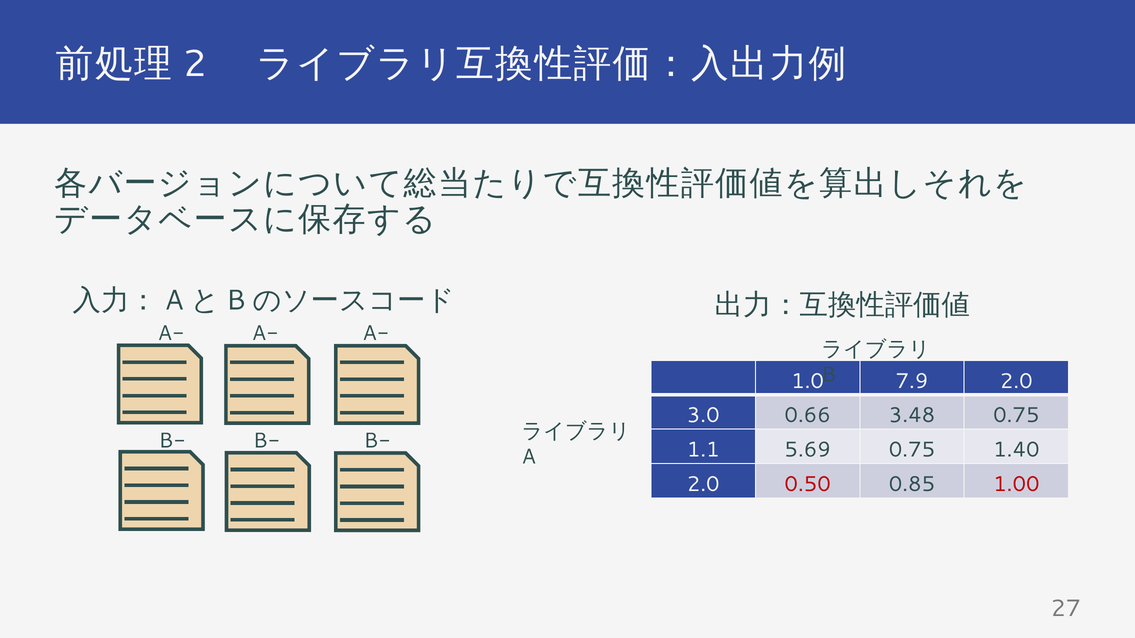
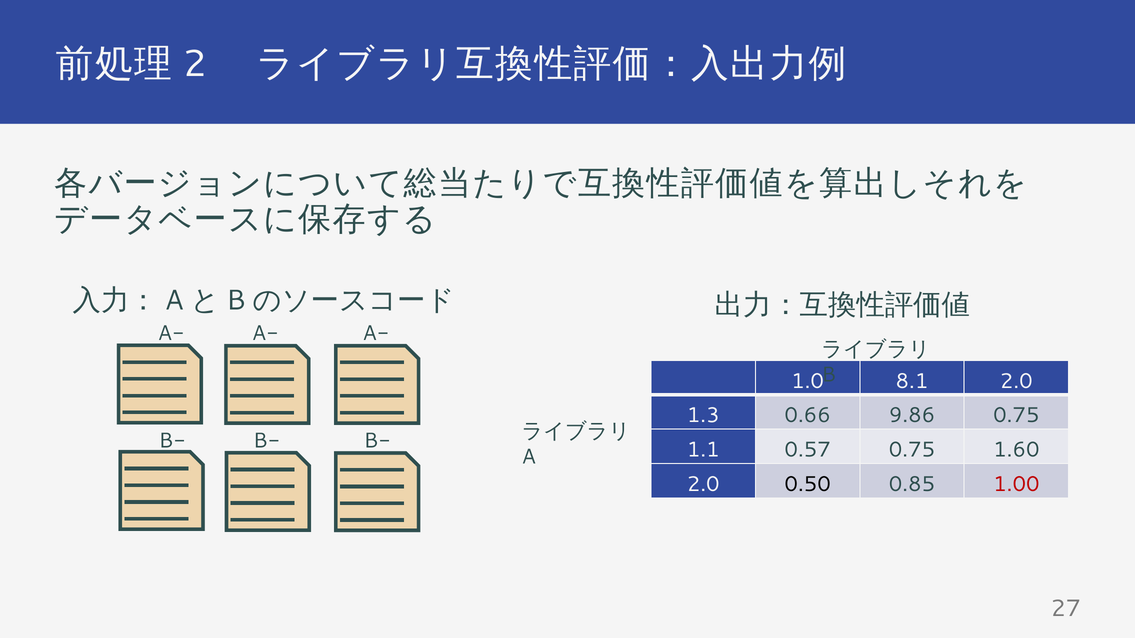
7.9: 7.9 -> 8.1 (912, 381)
3.0: 3.0 -> 1.3 (703, 415)
3.48: 3.48 -> 9.86 (912, 415)
5.69: 5.69 -> 0.57 (808, 450)
1.40: 1.40 -> 1.60 (1016, 450)
0.50 colour: red -> black (808, 485)
